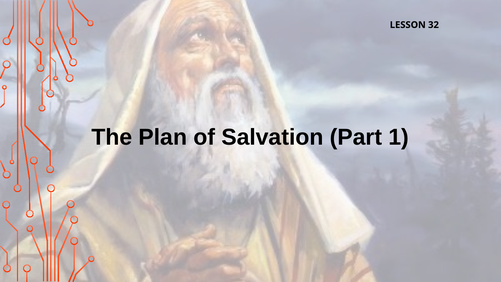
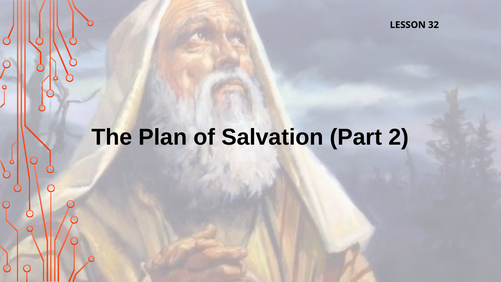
1: 1 -> 2 (399, 137)
